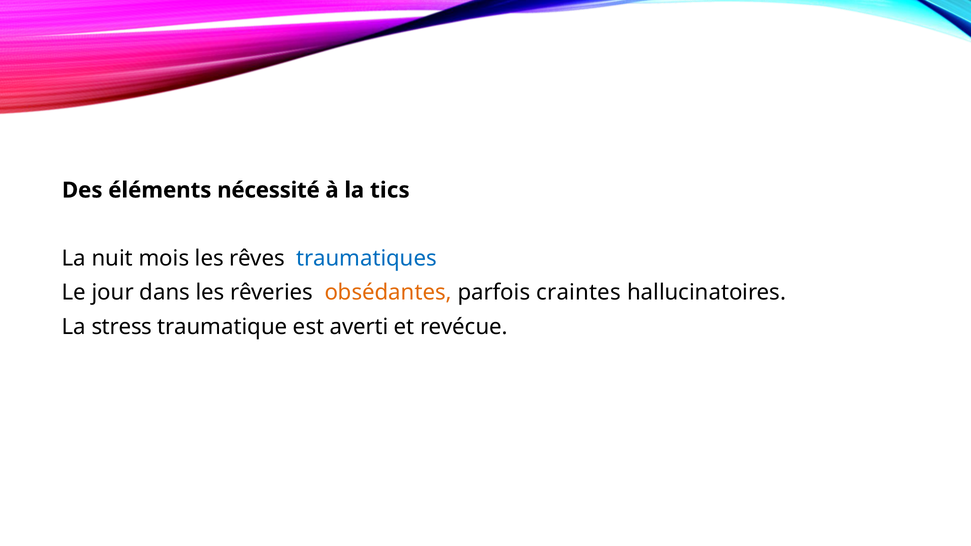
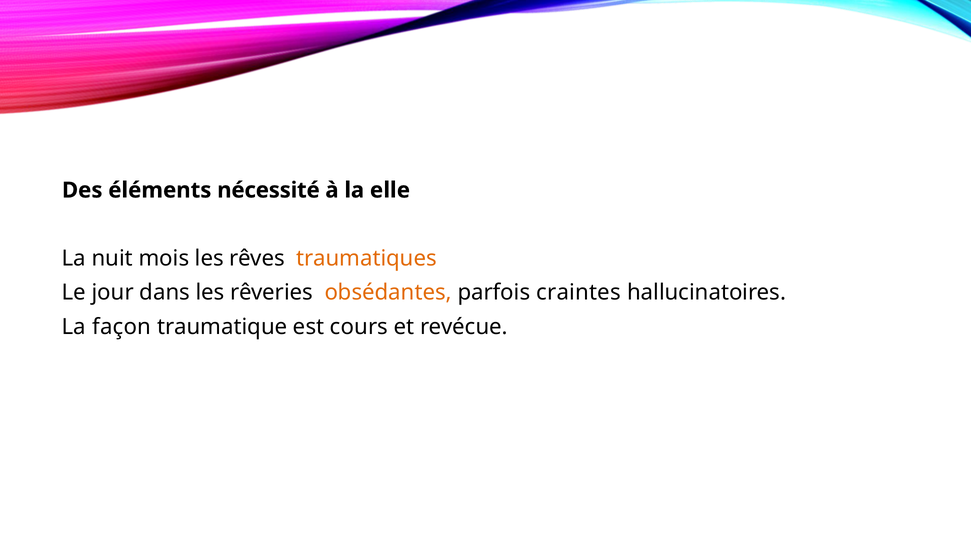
tics: tics -> elle (390, 190)
traumatiques colour: blue -> orange (366, 259)
stress: stress -> façon (122, 327)
averti: averti -> cours (359, 327)
